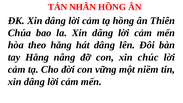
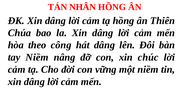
theo hằng: hằng -> công (61, 45)
tay Hằng: Hằng -> Niềm (37, 57)
